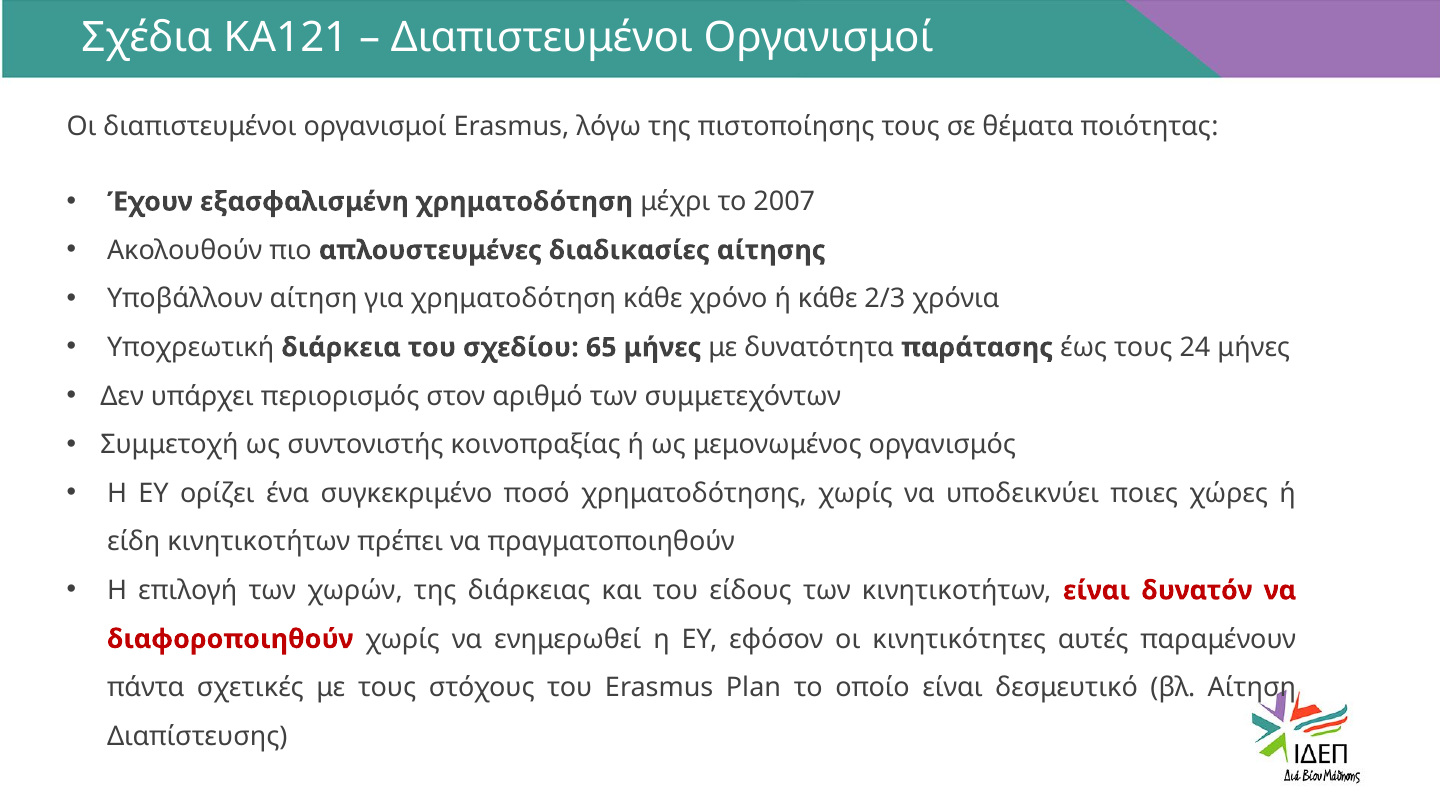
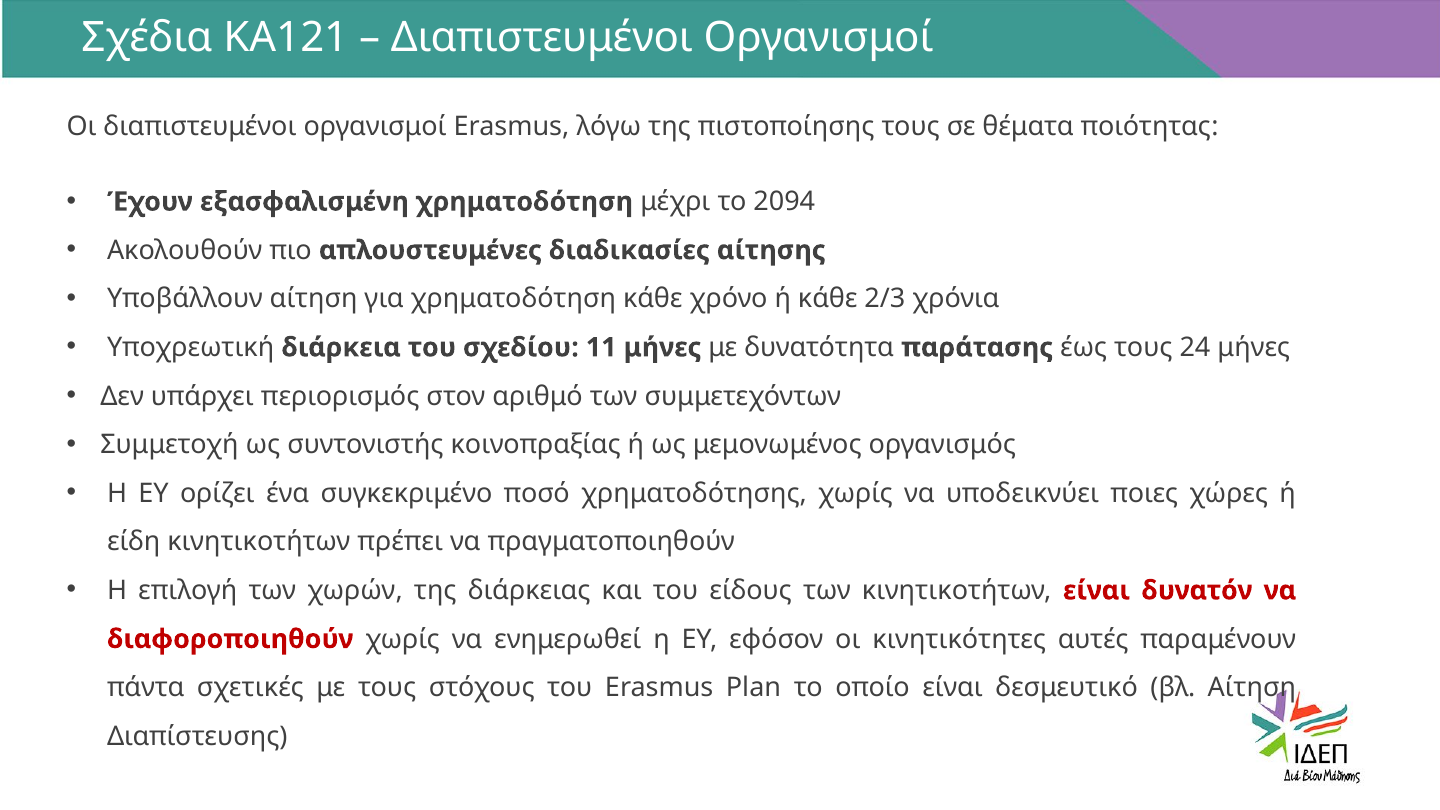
2007: 2007 -> 2094 (784, 202)
65: 65 -> 11 (601, 348)
